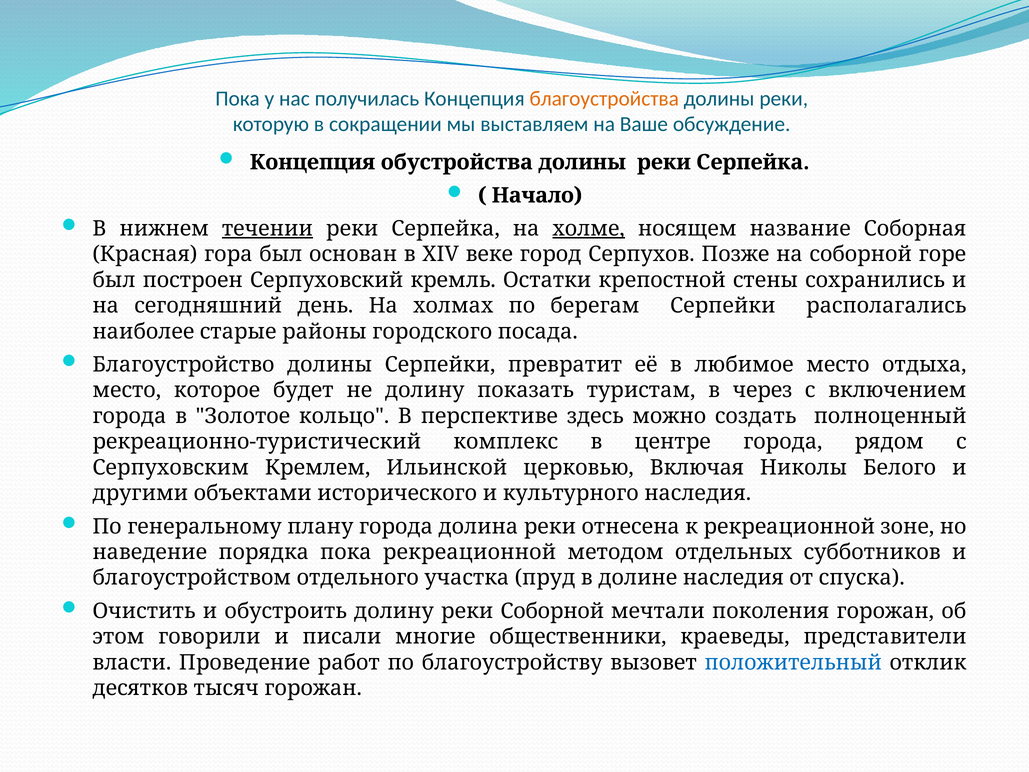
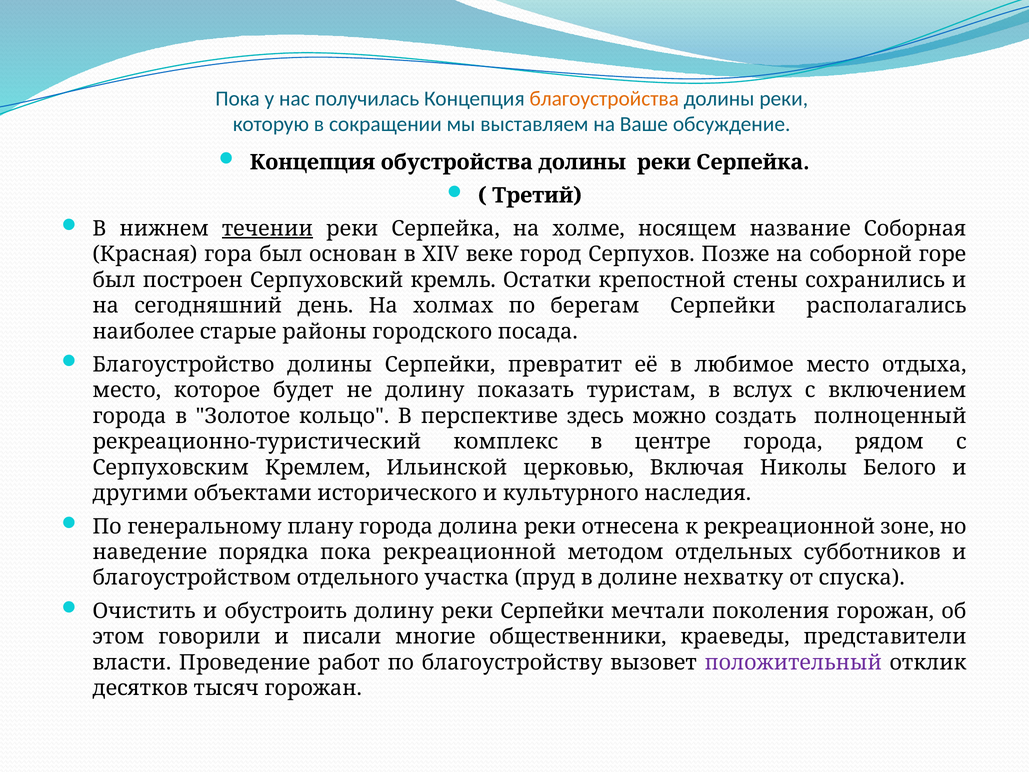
Начало: Начало -> Третий (537, 195)
холме underline: present -> none (589, 228)
через: через -> вслух (762, 390)
долине наследия: наследия -> нехватку (733, 578)
реки Соборной: Соборной -> Серпейки (552, 611)
положительный colour: blue -> purple (793, 662)
